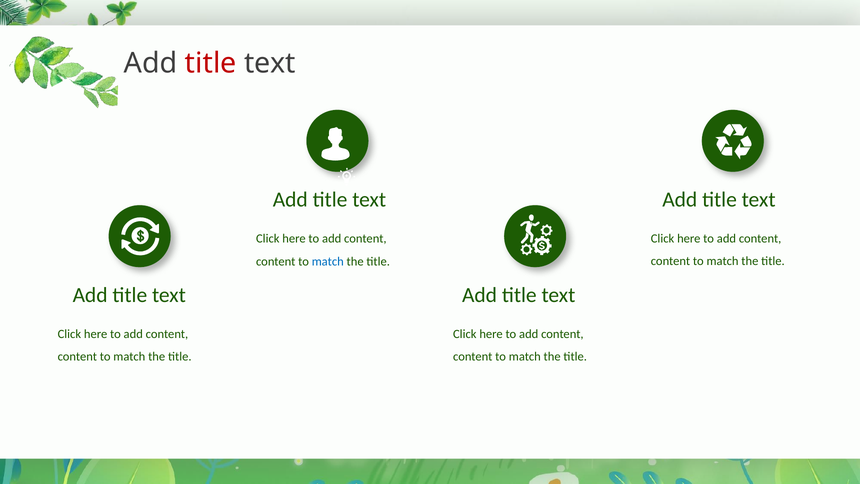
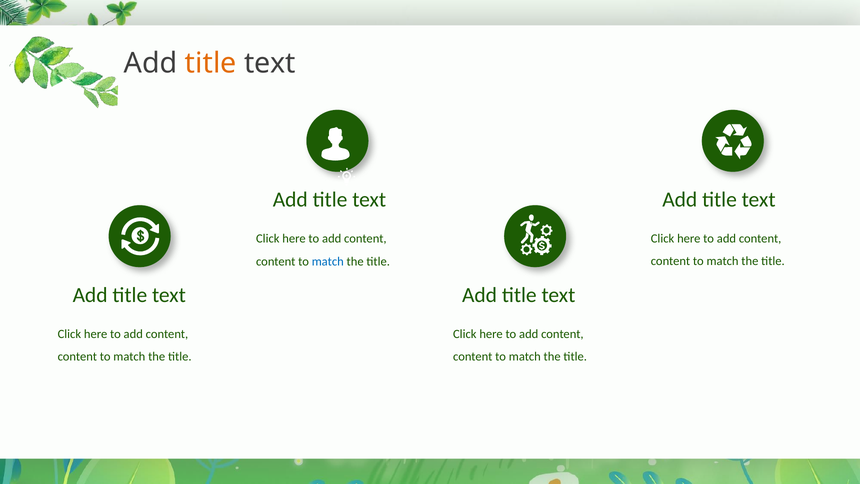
title colour: red -> orange (211, 63)
